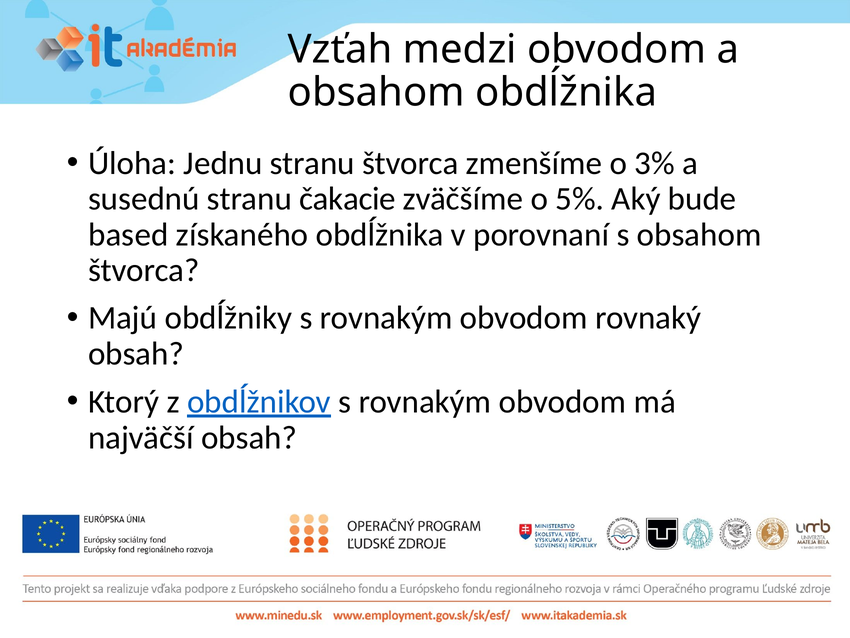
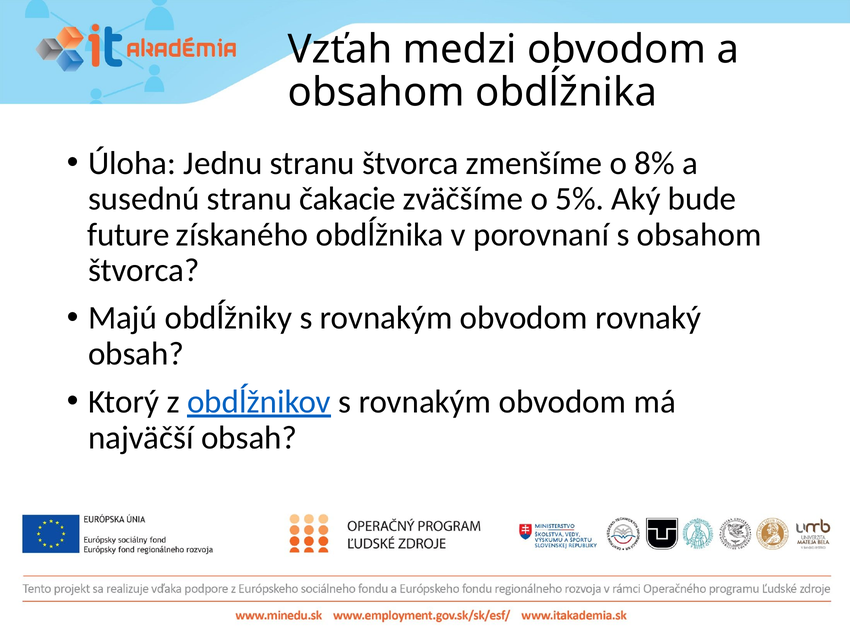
3%: 3% -> 8% (655, 163)
based: based -> future (128, 235)
